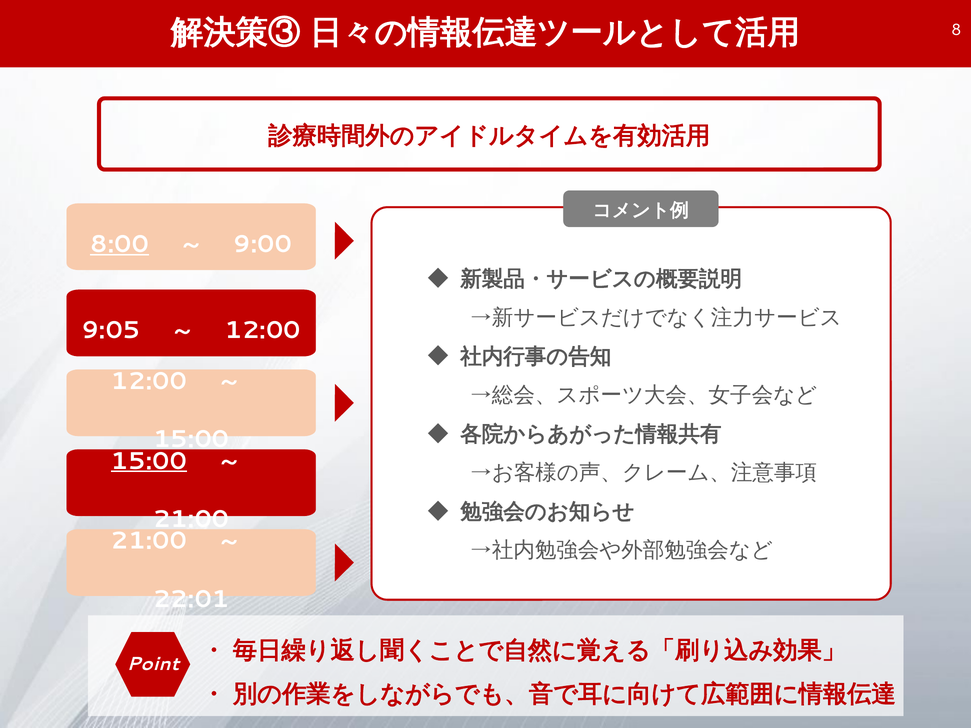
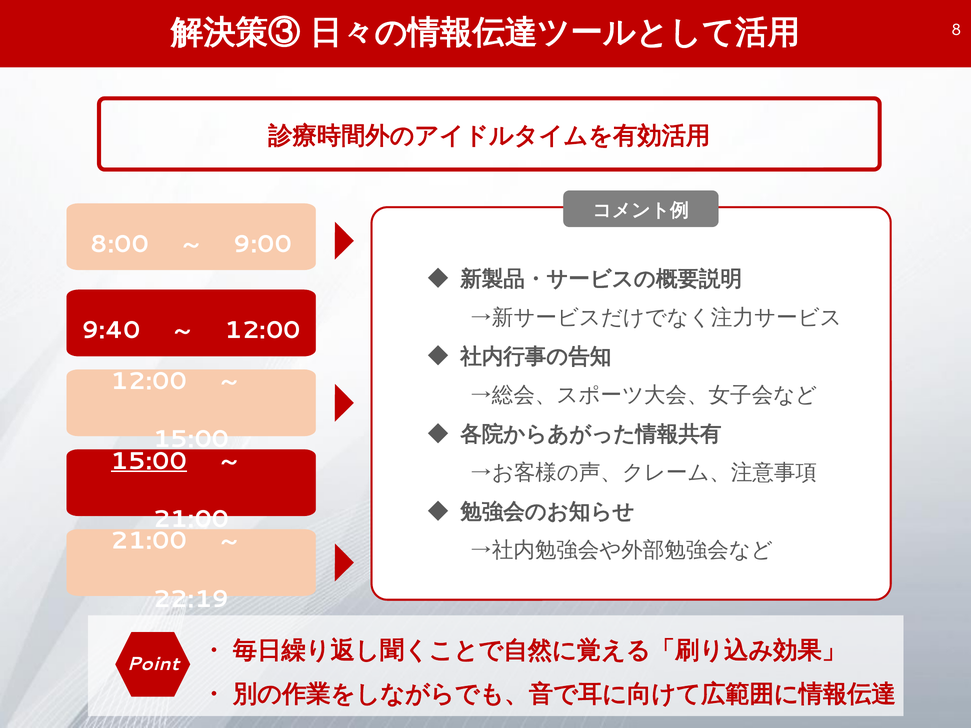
8:00 underline: present -> none (120, 244)
9:05: 9:05 -> 9:40 (111, 331)
22:01: 22:01 -> 22:19 (191, 599)
